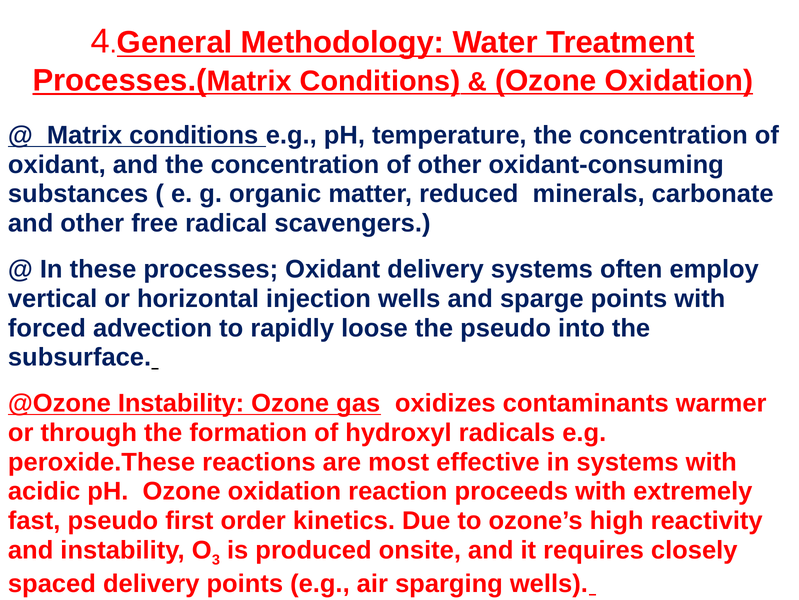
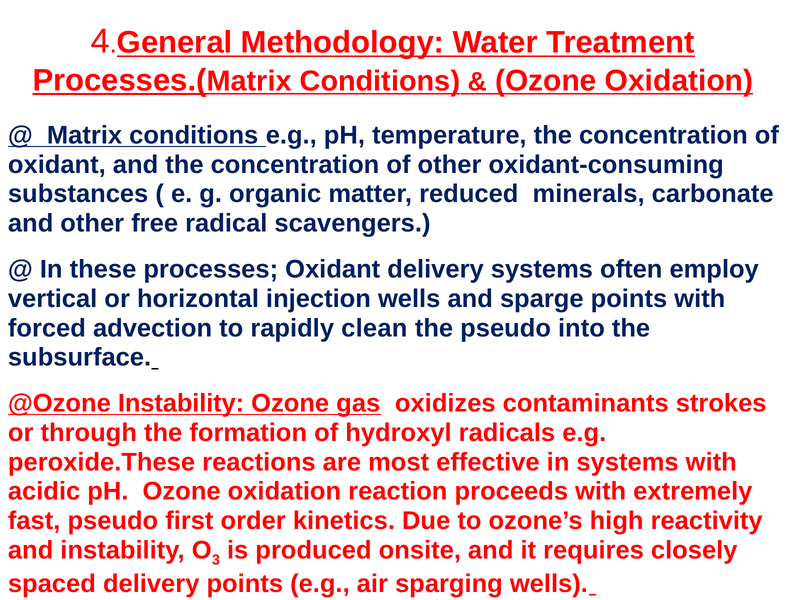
loose: loose -> clean (374, 328)
warmer: warmer -> strokes (721, 403)
